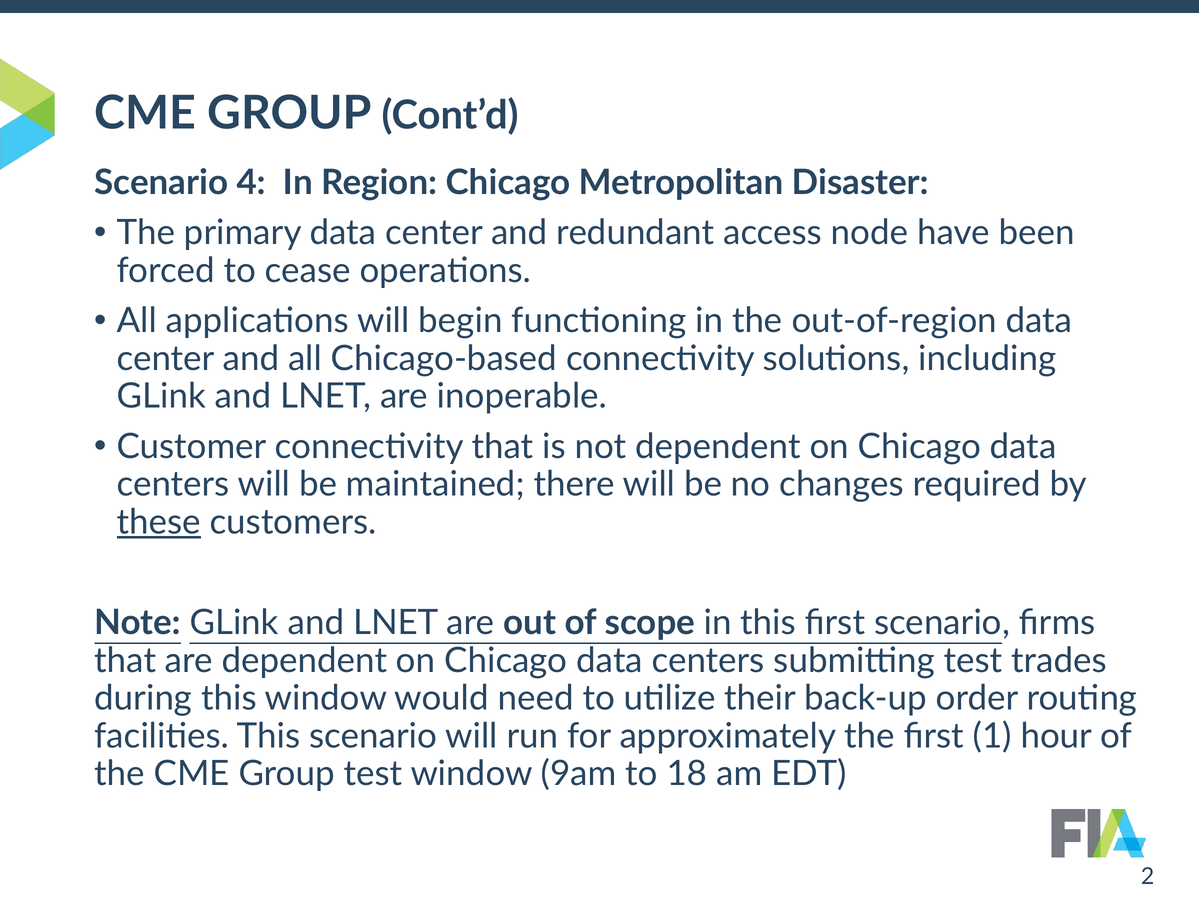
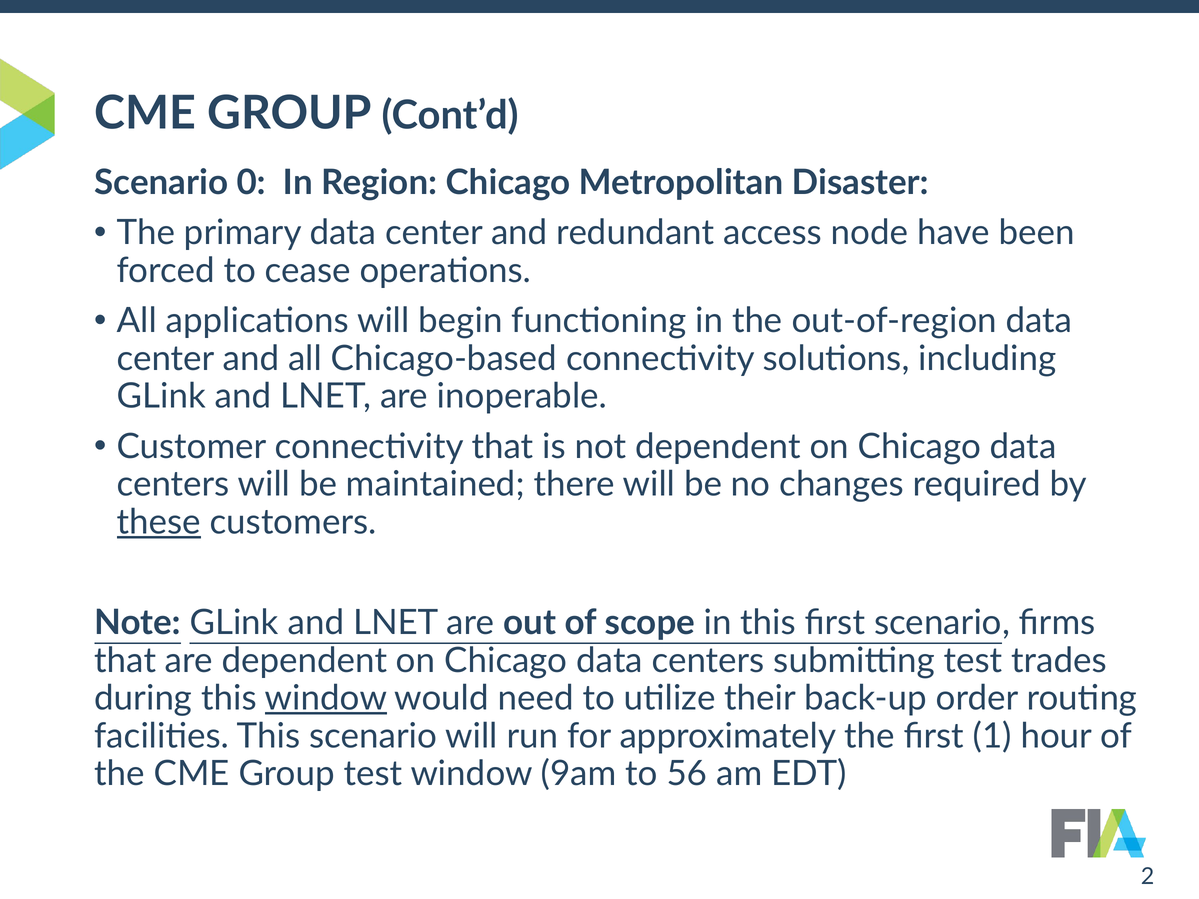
4: 4 -> 0 (251, 183)
window underline: none -> present (326, 698)
18: 18 -> 56 (687, 774)
